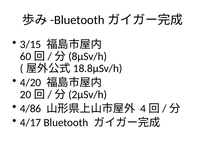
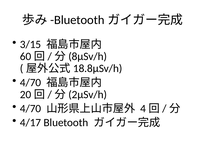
4/20: 4/20 -> 4/70 (31, 82)
4/86: 4/86 -> 4/70 (31, 108)
